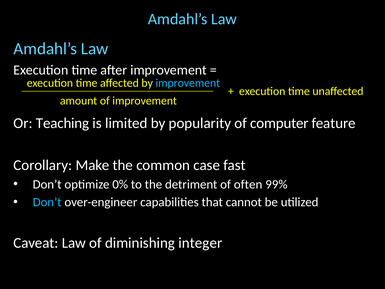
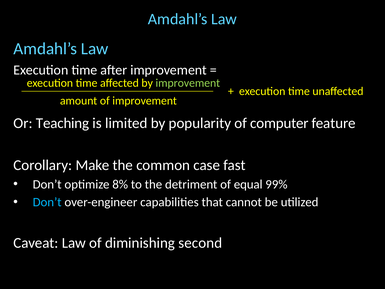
improvement colour: light blue -> light green (188, 83)
0%: 0% -> 8% (120, 184)
often: often -> equal (248, 184)
integer: integer -> second (200, 243)
